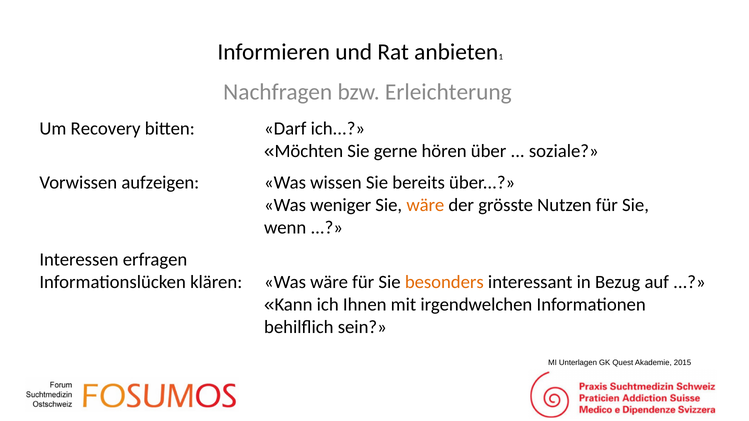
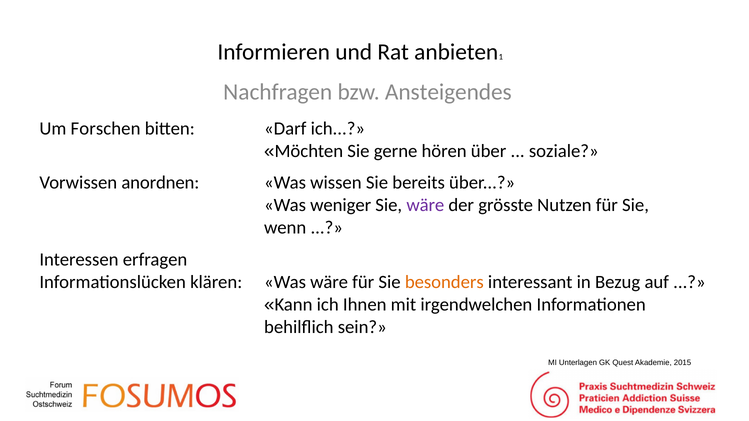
Erleichterung: Erleichterung -> Ansteigendes (448, 92)
Recovery: Recovery -> Forschen (106, 129)
aufzeigen: aufzeigen -> anordnen (160, 183)
wäre colour: orange -> purple (425, 205)
